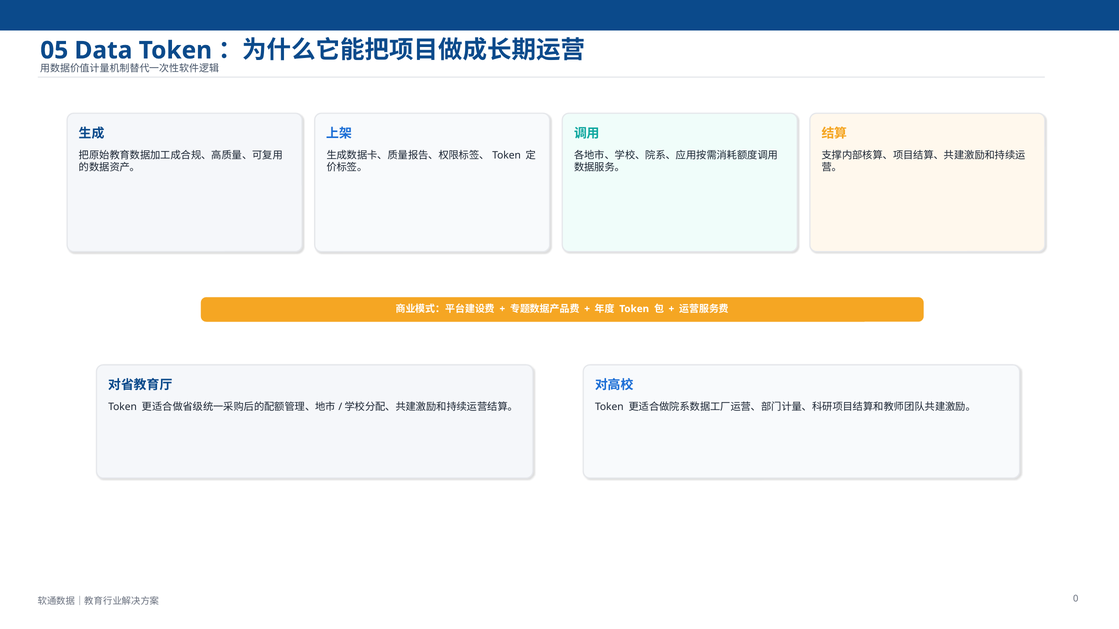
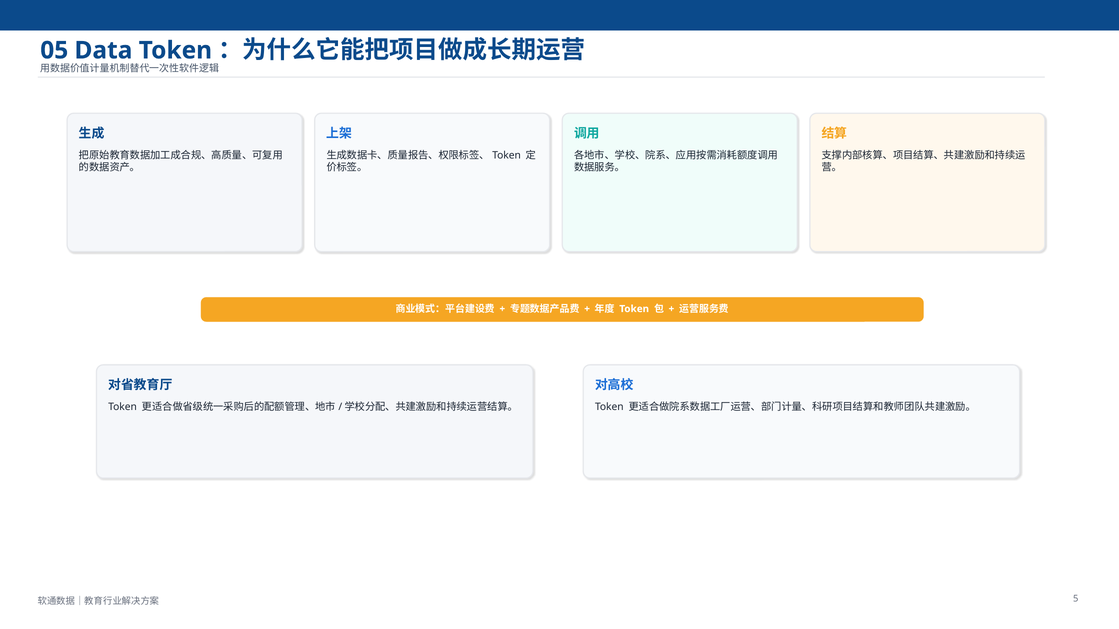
0: 0 -> 5 (1076, 599)
